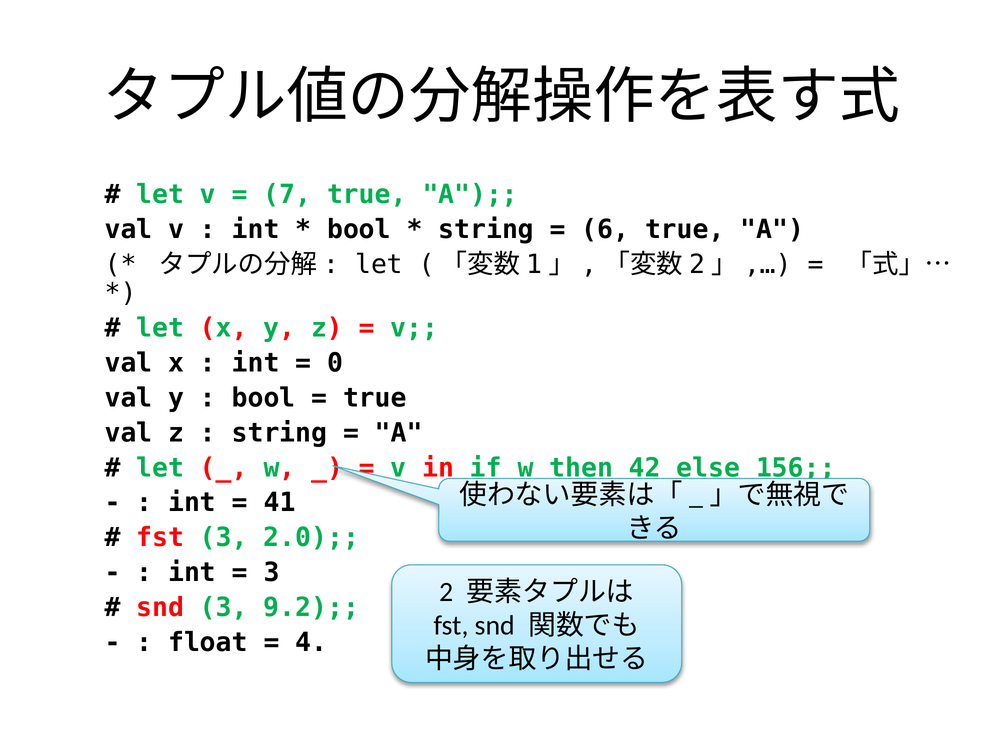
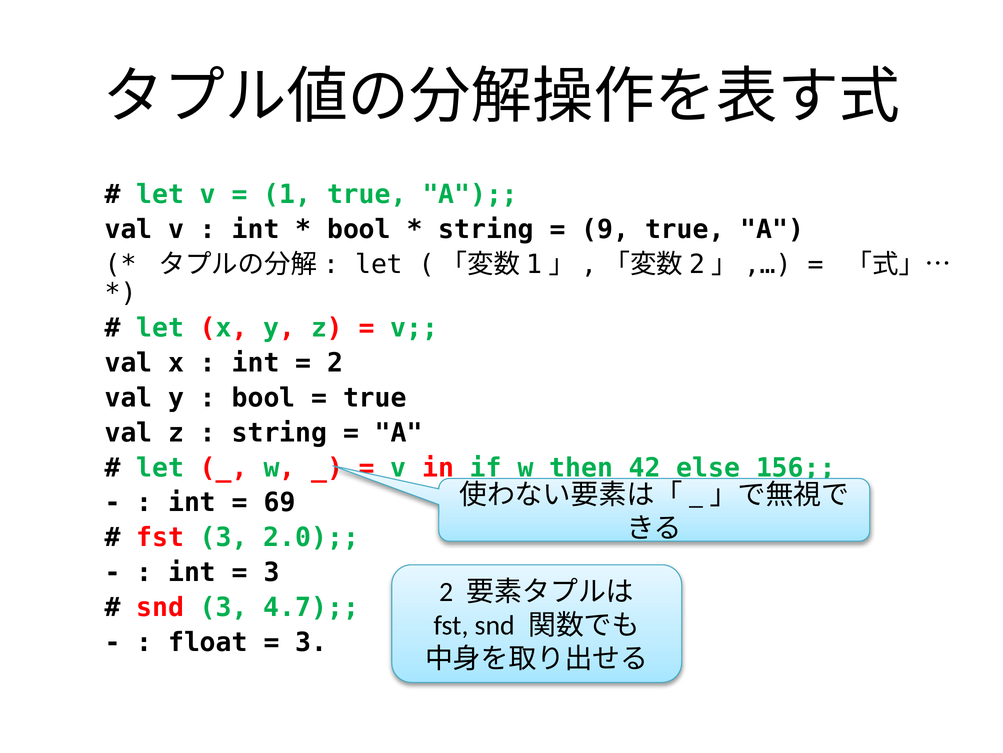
7: 7 -> 1 (287, 194)
6: 6 -> 9 (605, 229)
0: 0 -> 2 (335, 362)
41: 41 -> 69 (280, 502)
9.2: 9.2 -> 4.7 (311, 607)
4: 4 -> 3 (311, 642)
